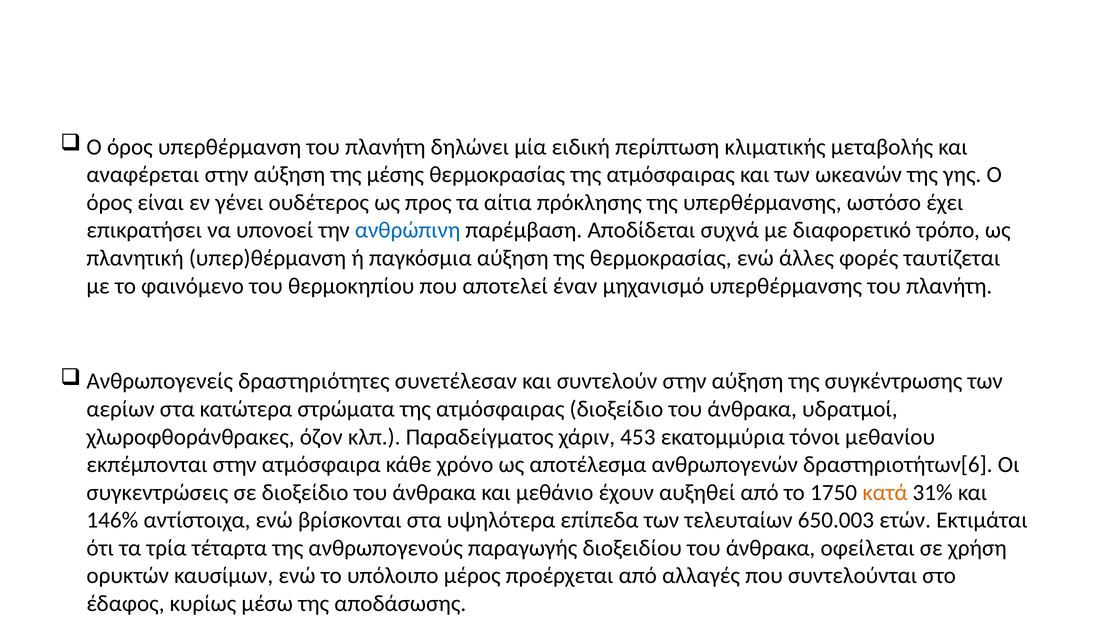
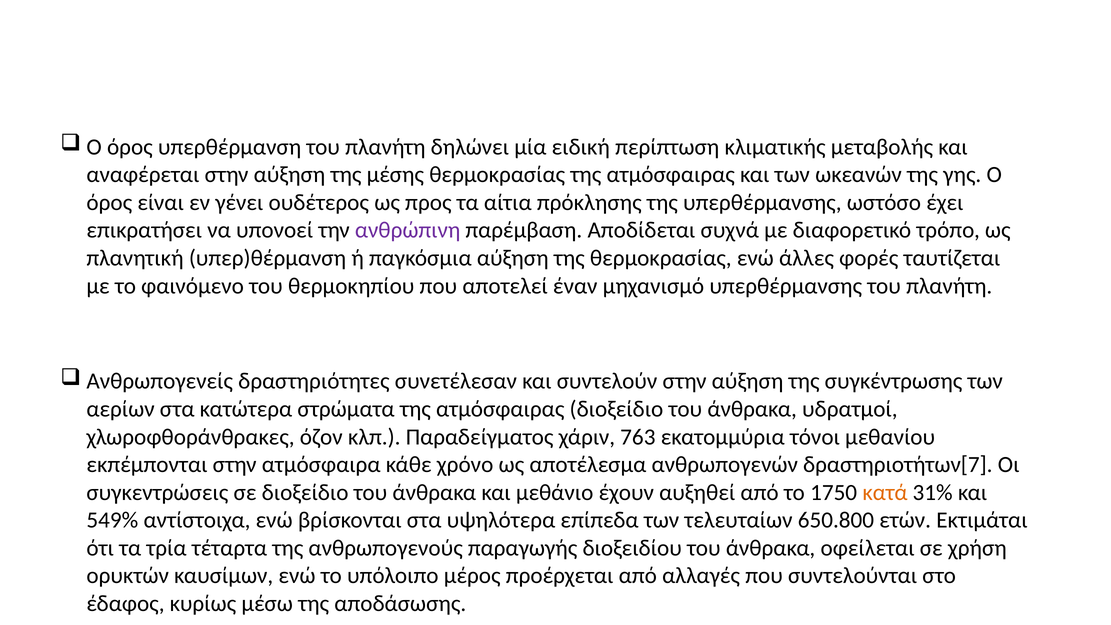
ανθρώπινη colour: blue -> purple (408, 230)
453: 453 -> 763 (638, 437)
δραστηριοτήτων[6: δραστηριοτήτων[6 -> δραστηριοτήτων[7 (898, 465)
146%: 146% -> 549% (112, 520)
650.003: 650.003 -> 650.800 (836, 520)
